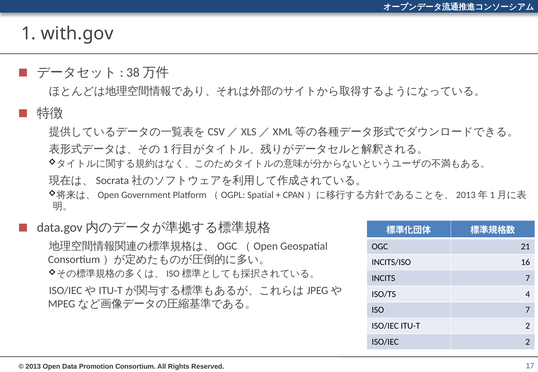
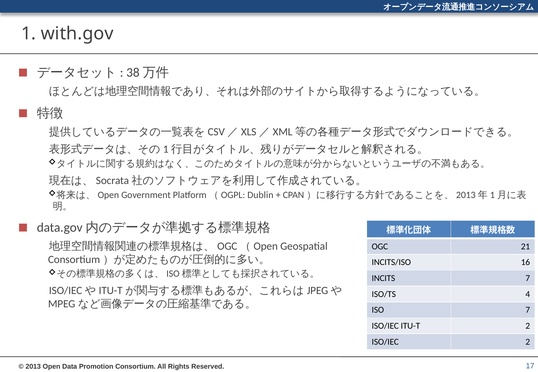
Spatial: Spatial -> Dublin (260, 195)
